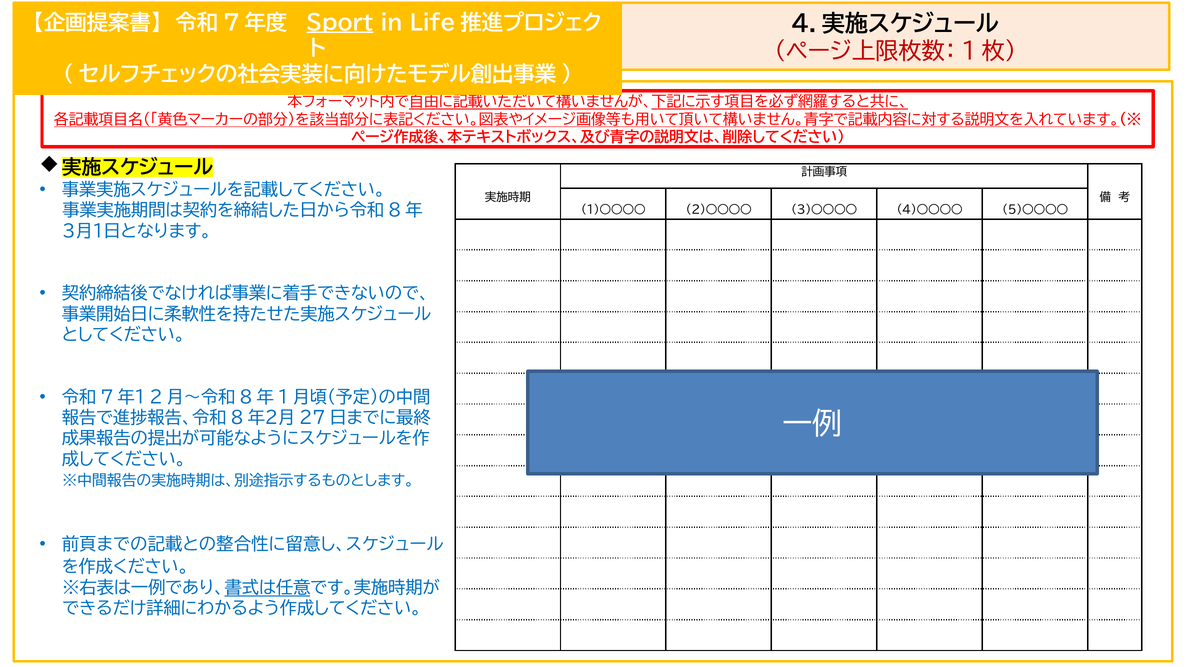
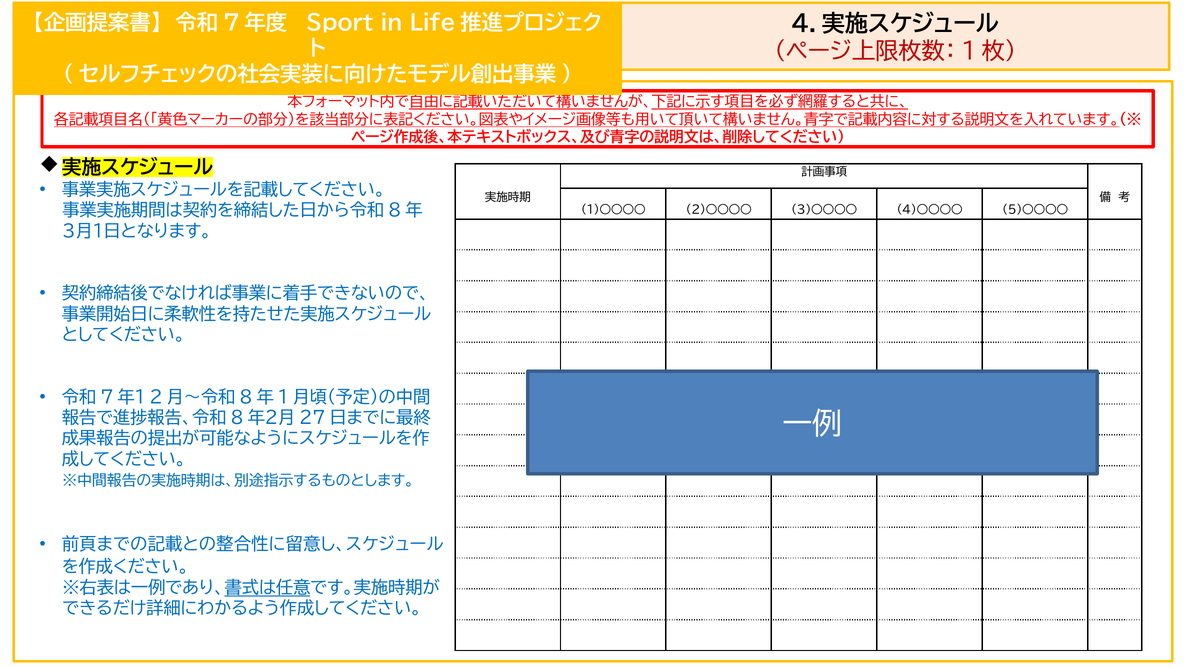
Sport underline: present -> none (340, 23)
